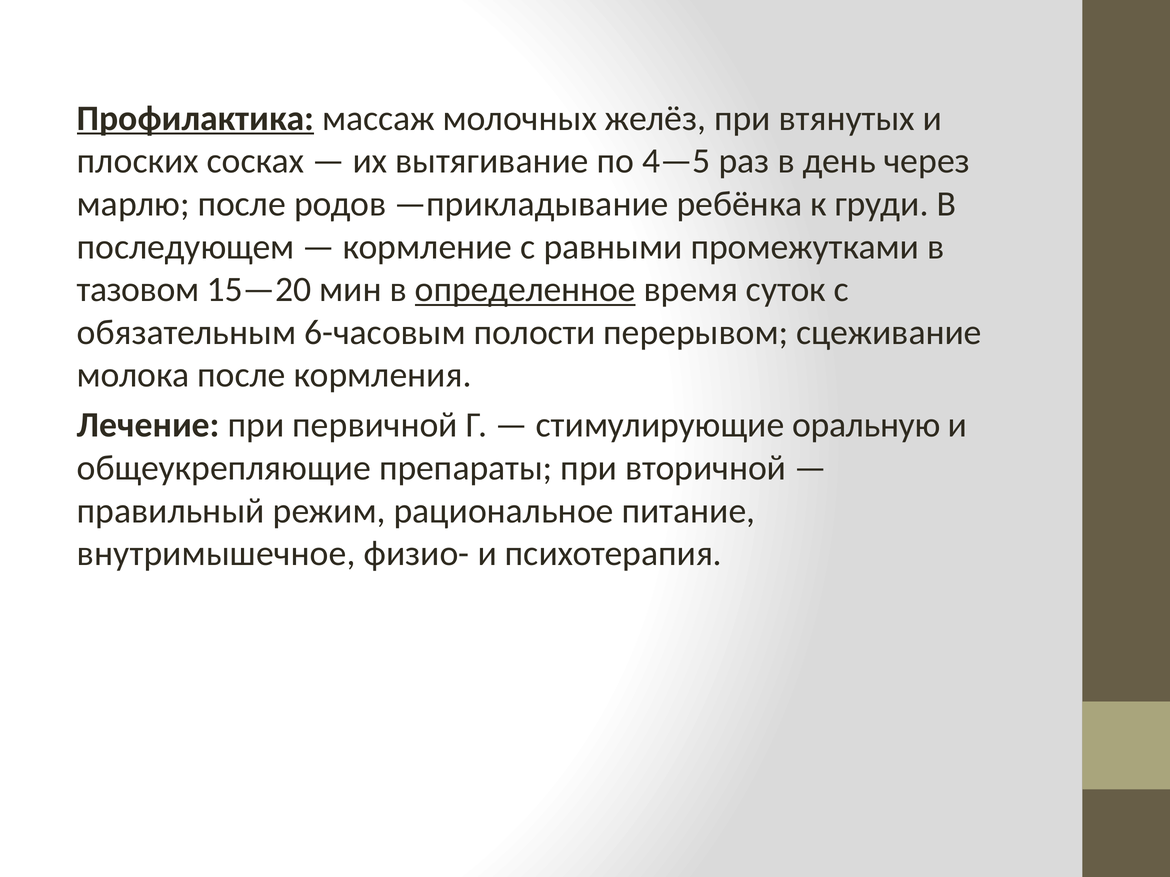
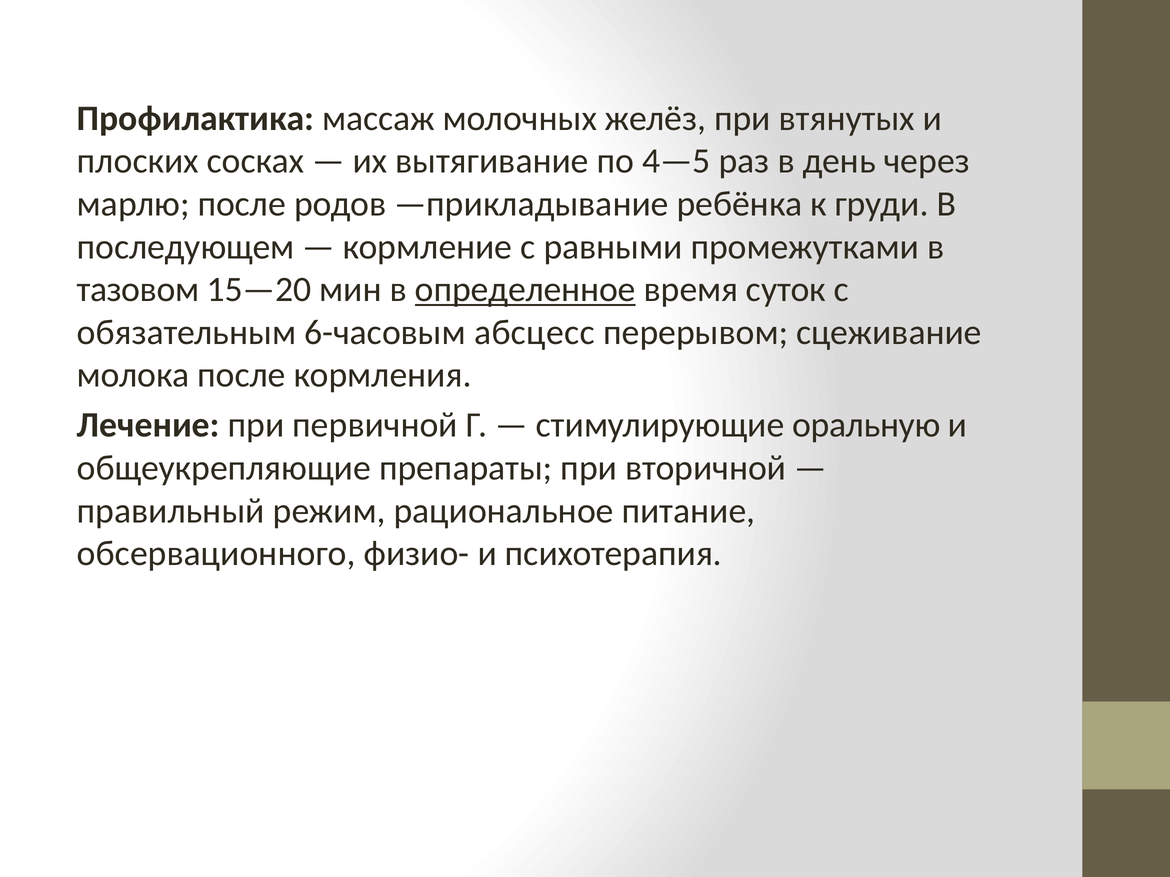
Профилактика underline: present -> none (196, 118)
полости: полости -> абсцесс (534, 333)
внутримышечное: внутримышечное -> обсервационного (216, 554)
